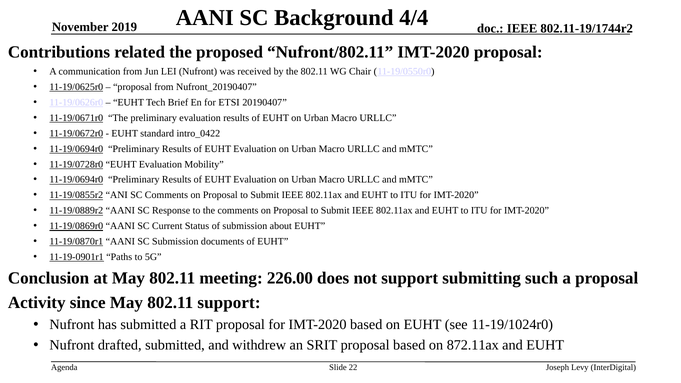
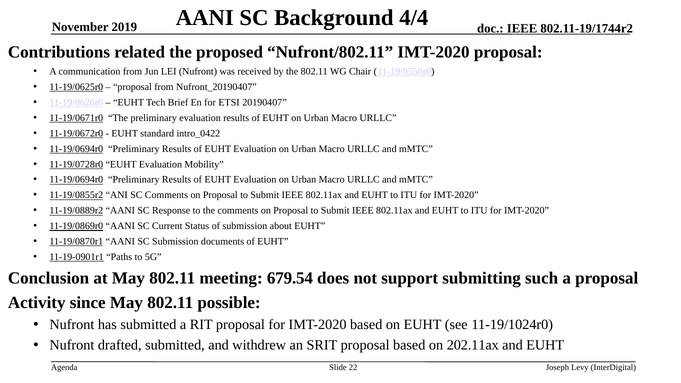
226.00: 226.00 -> 679.54 (290, 278)
802.11 support: support -> possible (229, 303)
872.11ax: 872.11ax -> 202.11ax (473, 345)
